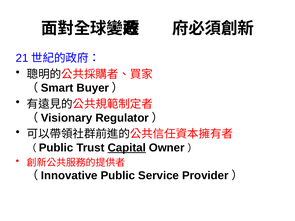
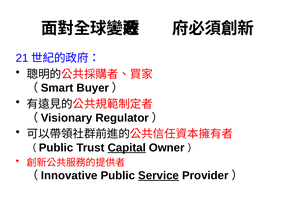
Service underline: none -> present (159, 176)
